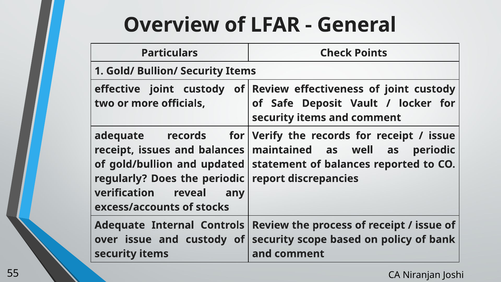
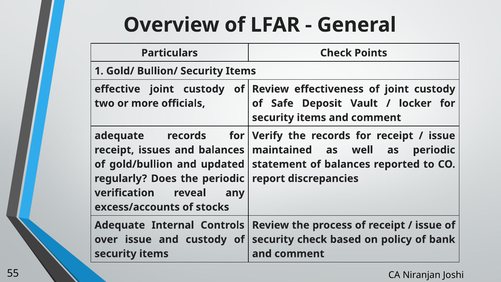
security scope: scope -> check (312, 239)
